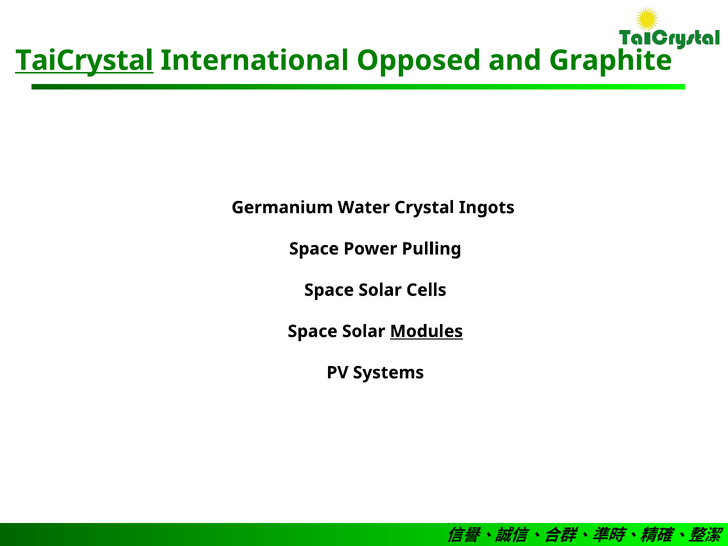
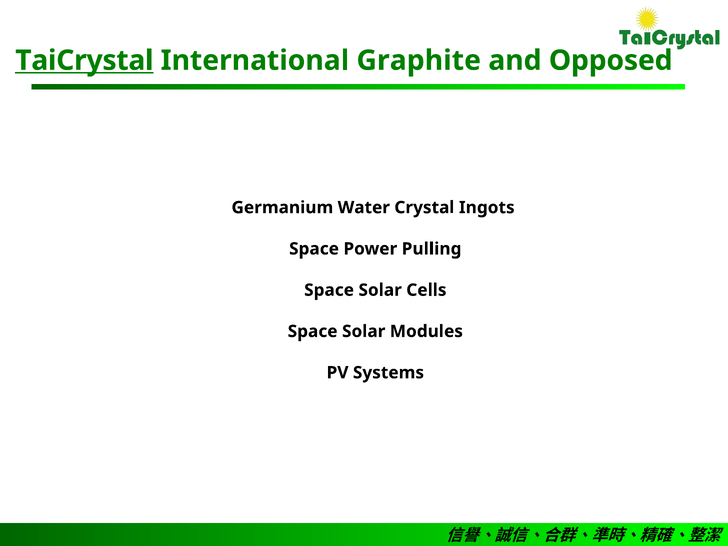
Opposed: Opposed -> Graphite (419, 60)
Graphite: Graphite -> Opposed (611, 60)
Modules underline: present -> none (426, 331)
